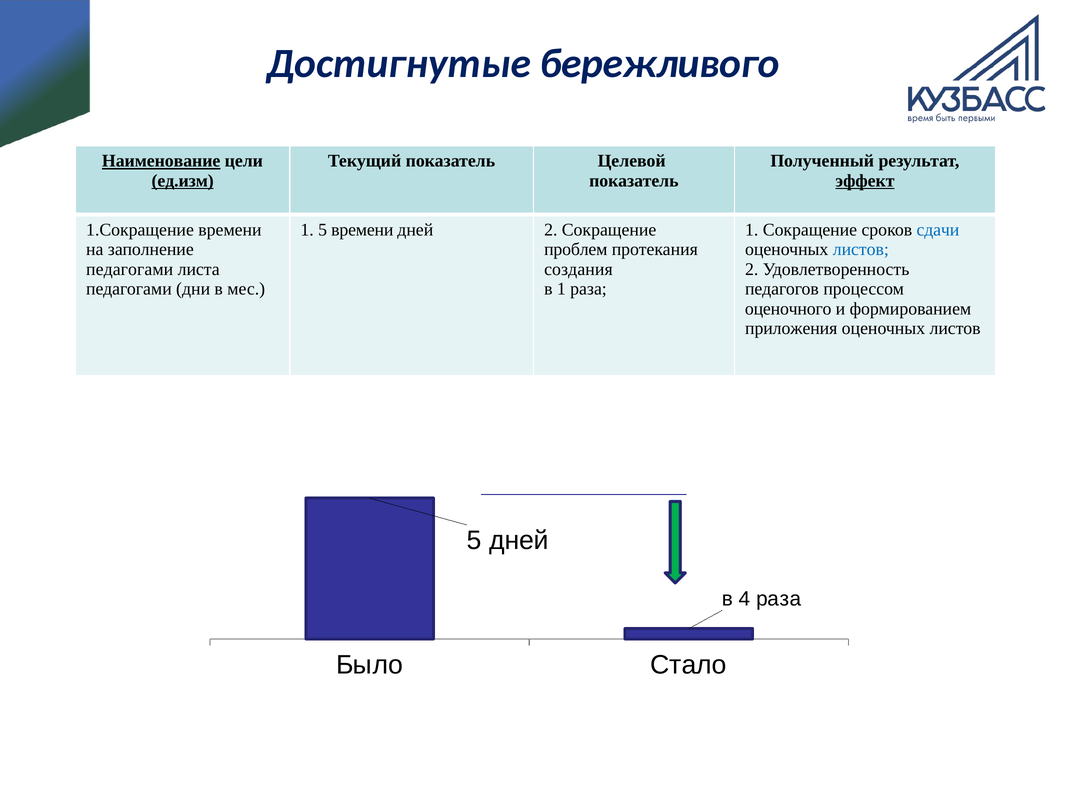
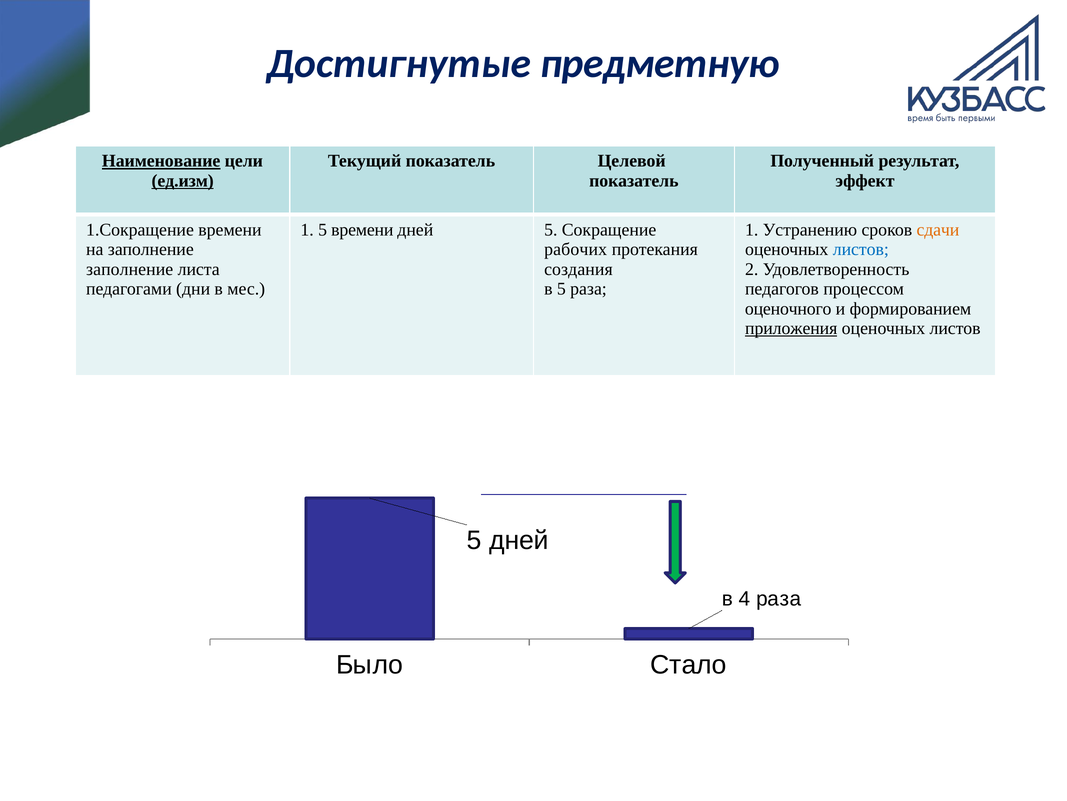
бережливого: бережливого -> предметную (660, 63)
эффект underline: present -> none (865, 181)
дней 2: 2 -> 5 (551, 230)
1 Сокращение: Сокращение -> Устранению (810, 230)
сдачи colour: blue -> orange (938, 230)
проблем: проблем -> рабочих (576, 249)
педагогами: педагогами -> заполнение (130, 269)
в 1: 1 -> 5 (561, 289)
приложения underline: none -> present (791, 328)
